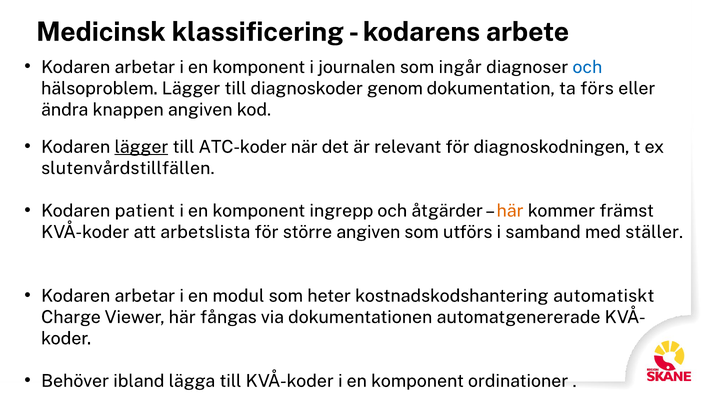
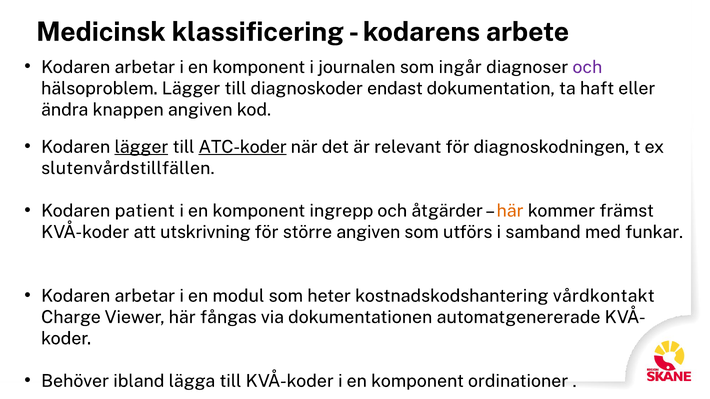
och colour: blue -> purple (587, 67)
genom: genom -> endast (395, 88)
förs: förs -> haft (597, 88)
ATC-koder underline: none -> present (243, 147)
arbetslista: arbetslista -> utskrivning (205, 232)
ställer: ställer -> funkar (654, 232)
automatiskt: automatiskt -> vårdkontakt (604, 296)
